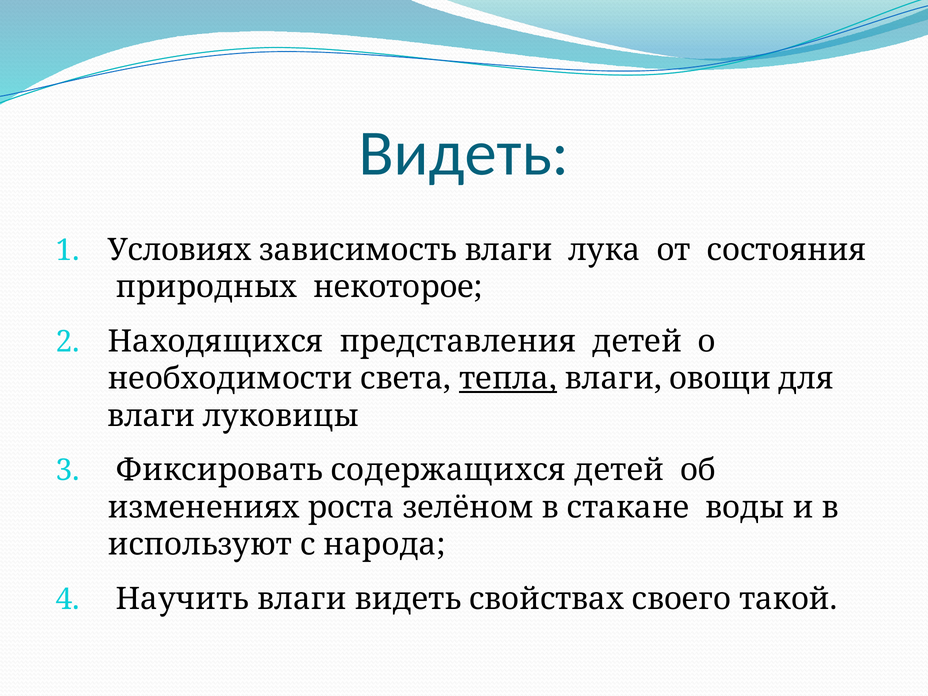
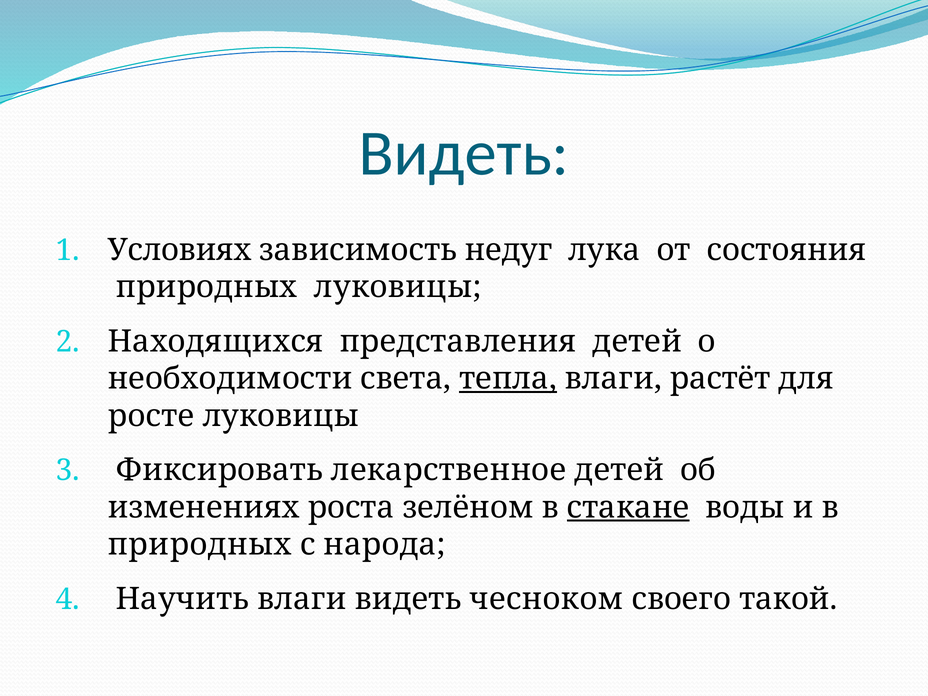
зависимость влаги: влаги -> недуг (509, 250)
природных некоторое: некоторое -> луковицы (398, 287)
овощи: овощи -> растёт (720, 379)
влаги: влаги -> росте (151, 416)
содержащихся: содержащихся -> лекарственное (448, 470)
стакане underline: none -> present (628, 507)
используют: используют -> природных (200, 544)
свойствах: свойствах -> чесноком (546, 599)
